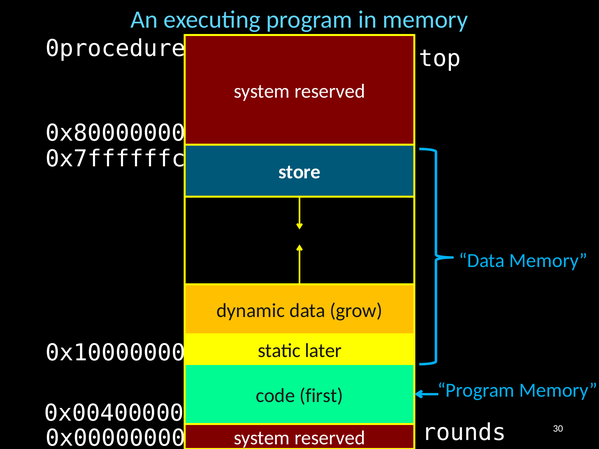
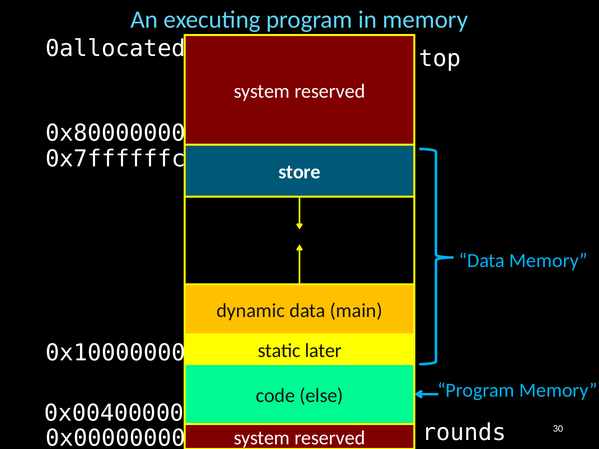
0procedure: 0procedure -> 0allocated (116, 48)
grow: grow -> main (356, 311)
first: first -> else (321, 396)
